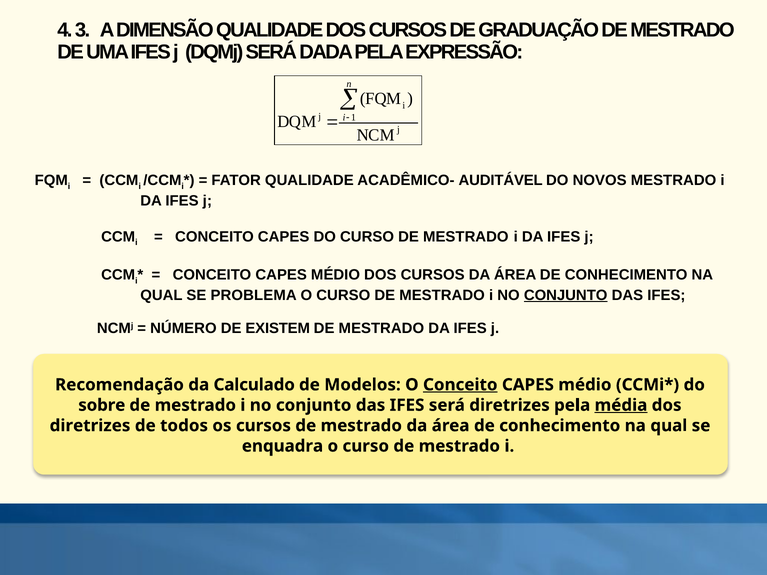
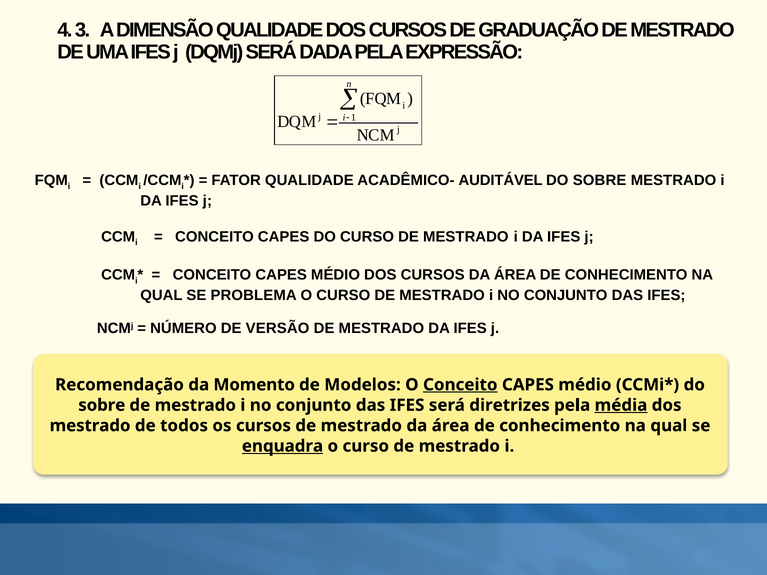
NOVOS: NOVOS -> SOBRE (600, 181)
CONJUNTO underline: present -> none (566, 295)
EXISTEM: EXISTEM -> VERSÃO (278, 329)
Calculado: Calculado -> Momento (254, 385)
diretrizes: diretrizes -> mestrado (90, 426)
enquadra underline: none -> present (282, 446)
